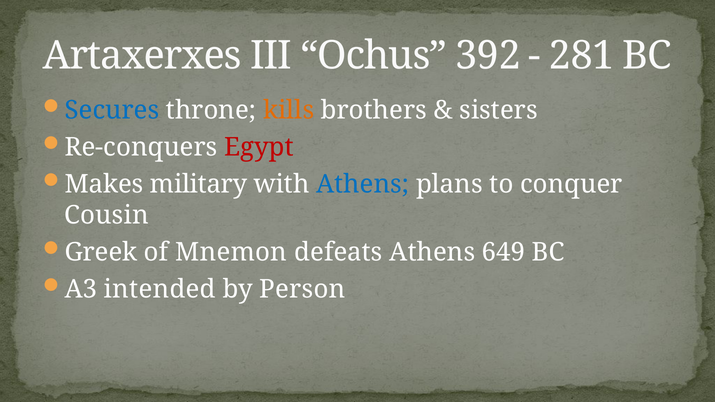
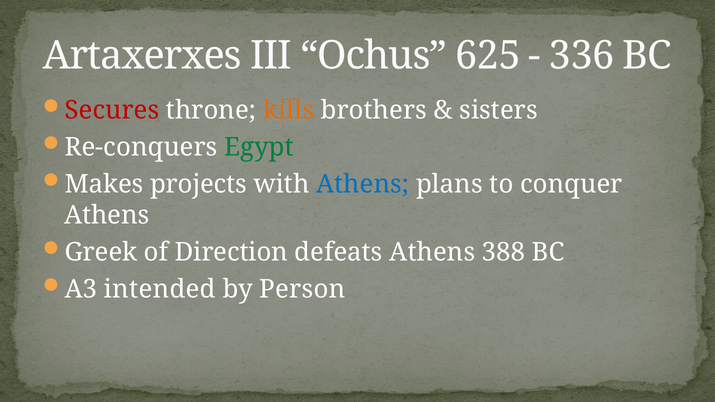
392: 392 -> 625 (488, 56)
281: 281 -> 336 (582, 56)
Secures colour: blue -> red (112, 110)
Egypt colour: red -> green (259, 147)
military: military -> projects (199, 184)
Cousin: Cousin -> Athens (107, 215)
Mnemon: Mnemon -> Direction (231, 252)
649: 649 -> 388 (504, 252)
